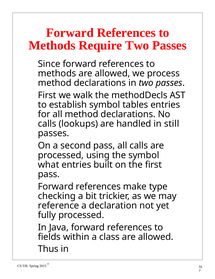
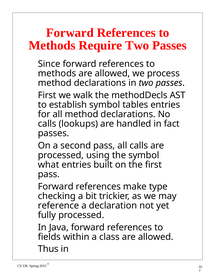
still: still -> fact (172, 123)
